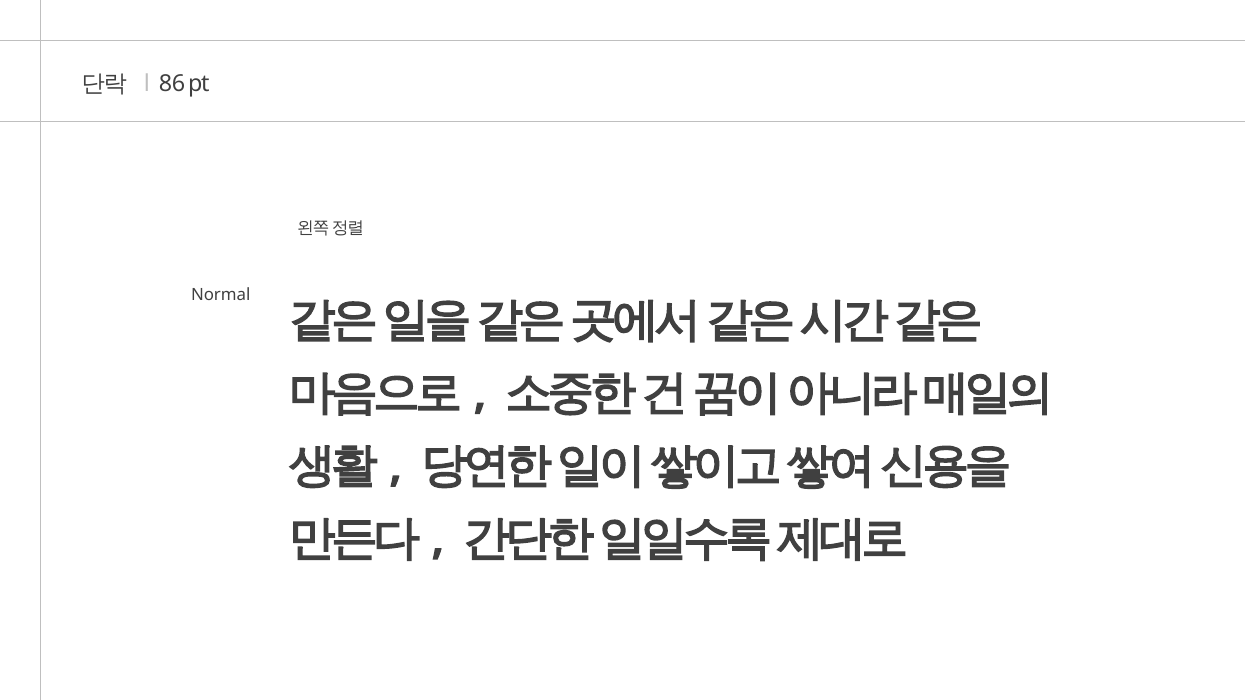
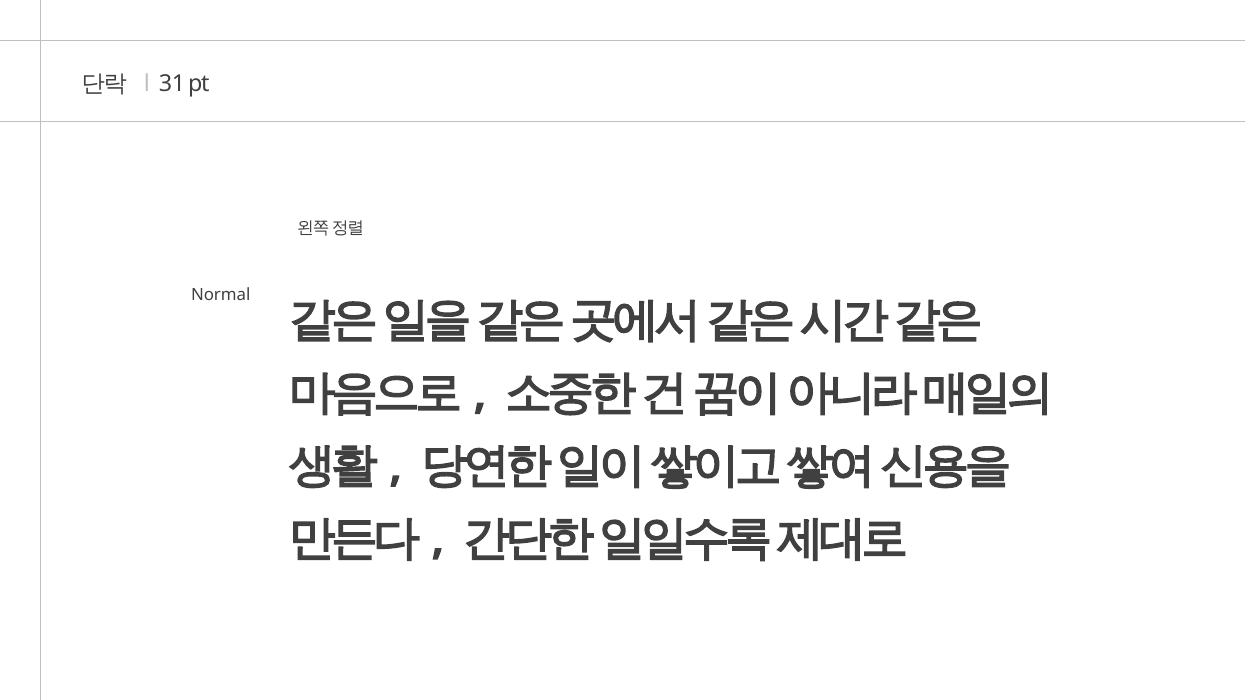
86: 86 -> 31 (172, 84)
